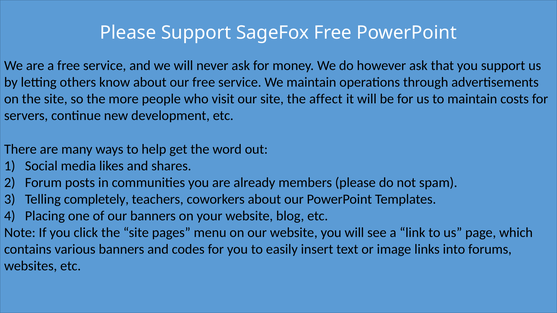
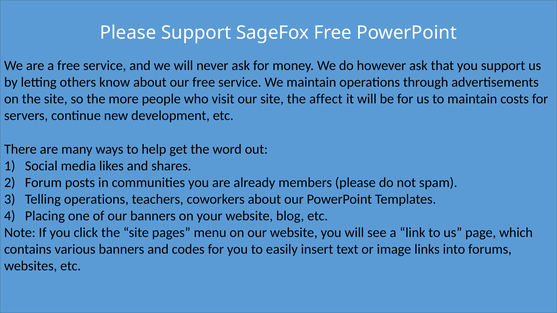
Telling completely: completely -> operations (96, 199)
